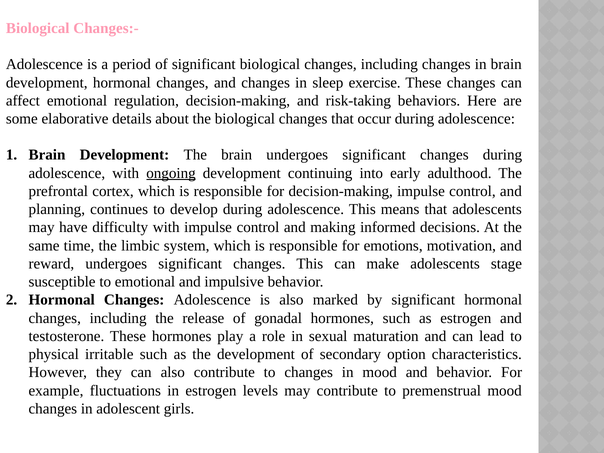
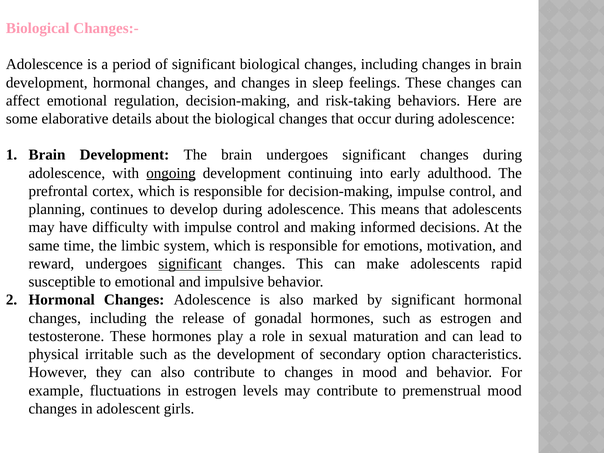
exercise: exercise -> feelings (375, 83)
significant underline: none -> present (190, 264)
stage: stage -> rapid (506, 264)
